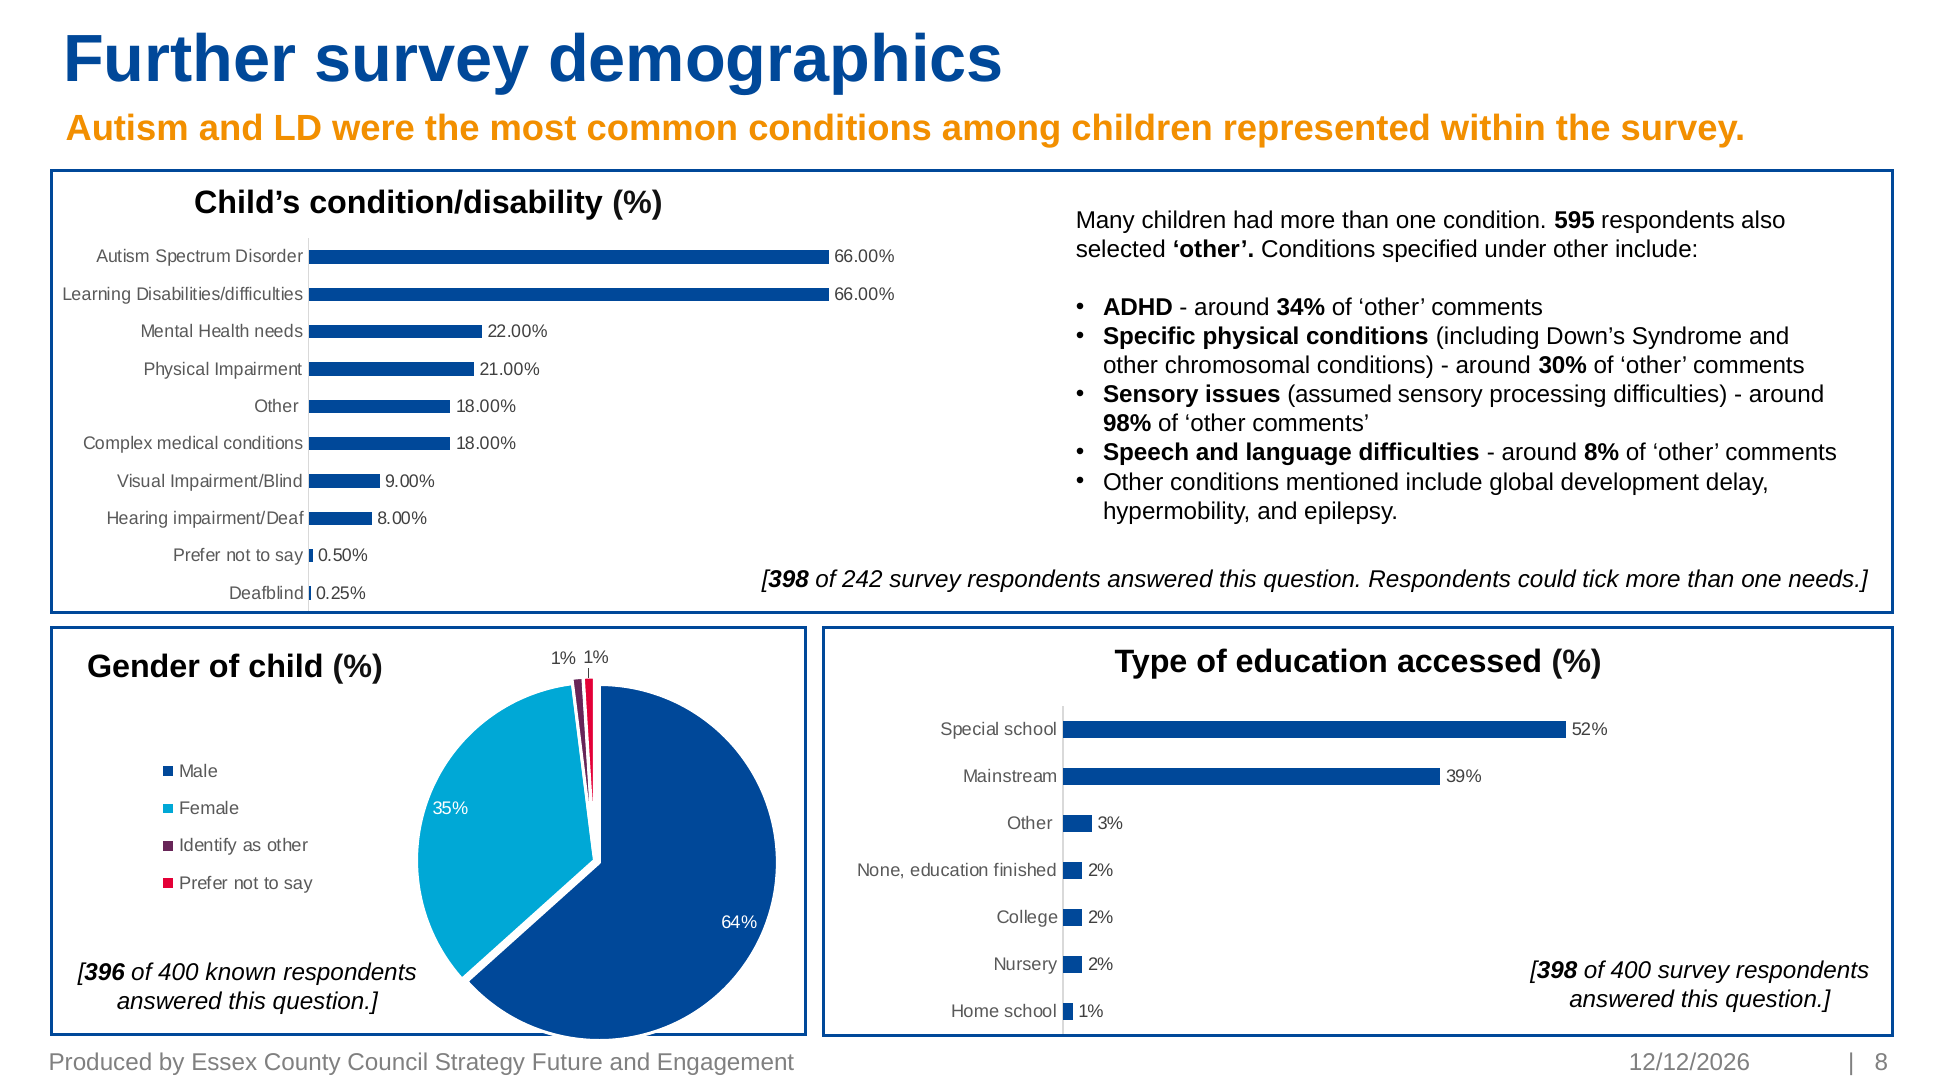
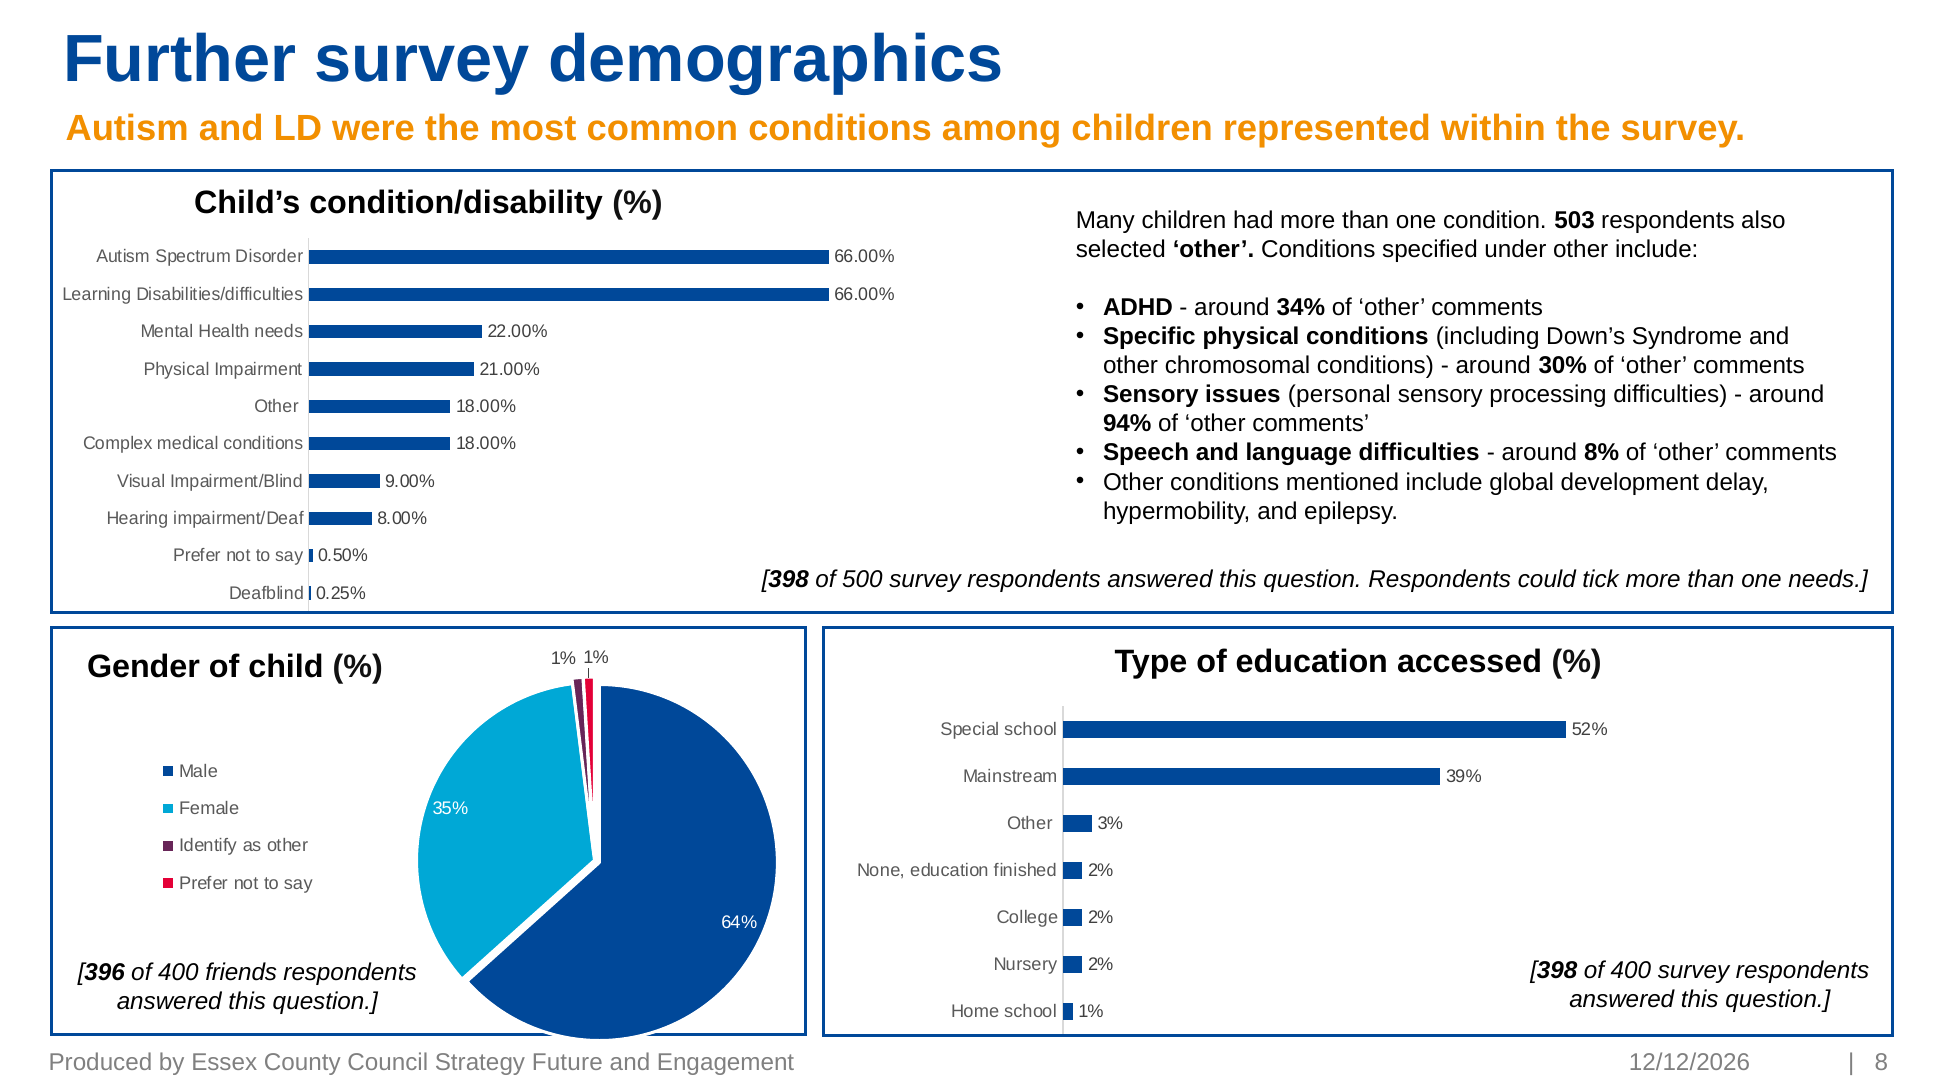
595: 595 -> 503 (1575, 220)
assumed: assumed -> personal (1339, 395)
98%: 98% -> 94% (1127, 424)
242: 242 -> 500 (862, 579)
known: known -> friends (241, 972)
